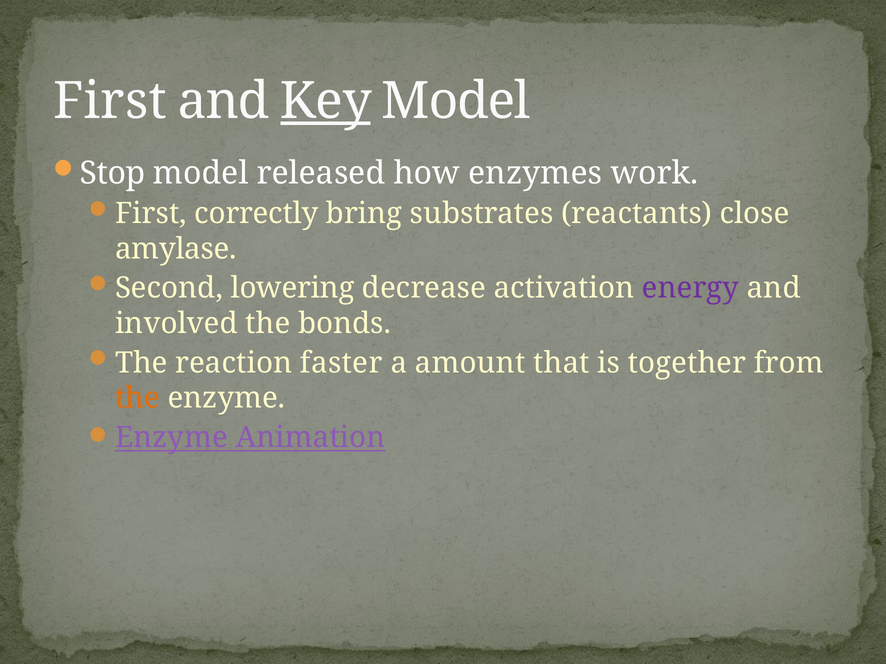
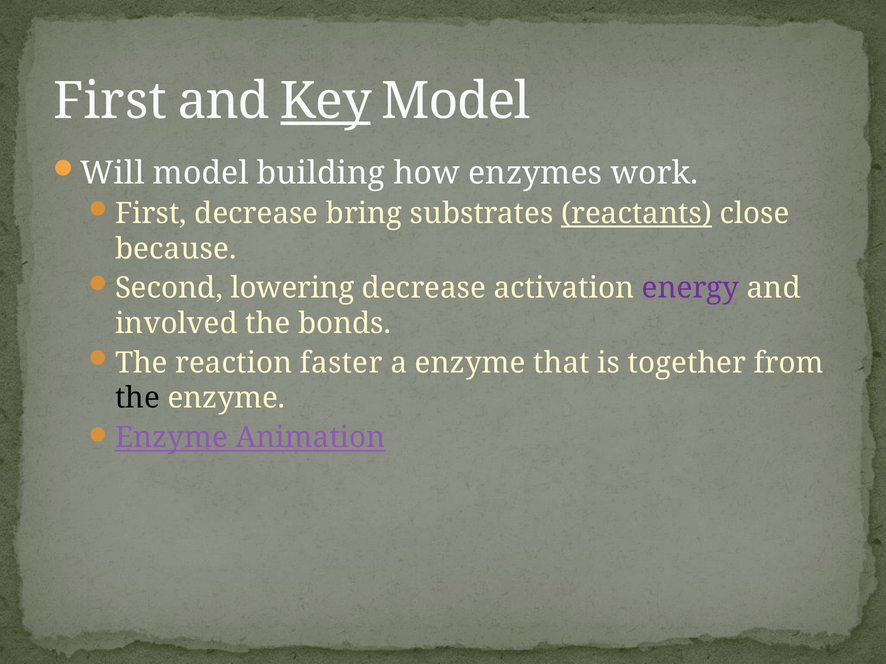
Stop: Stop -> Will (112, 173)
released: released -> building (321, 173)
First correctly: correctly -> decrease (256, 214)
reactants underline: none -> present (637, 214)
amylase: amylase -> because (176, 249)
a amount: amount -> enzyme (470, 363)
the colour: orange -> black (138, 398)
